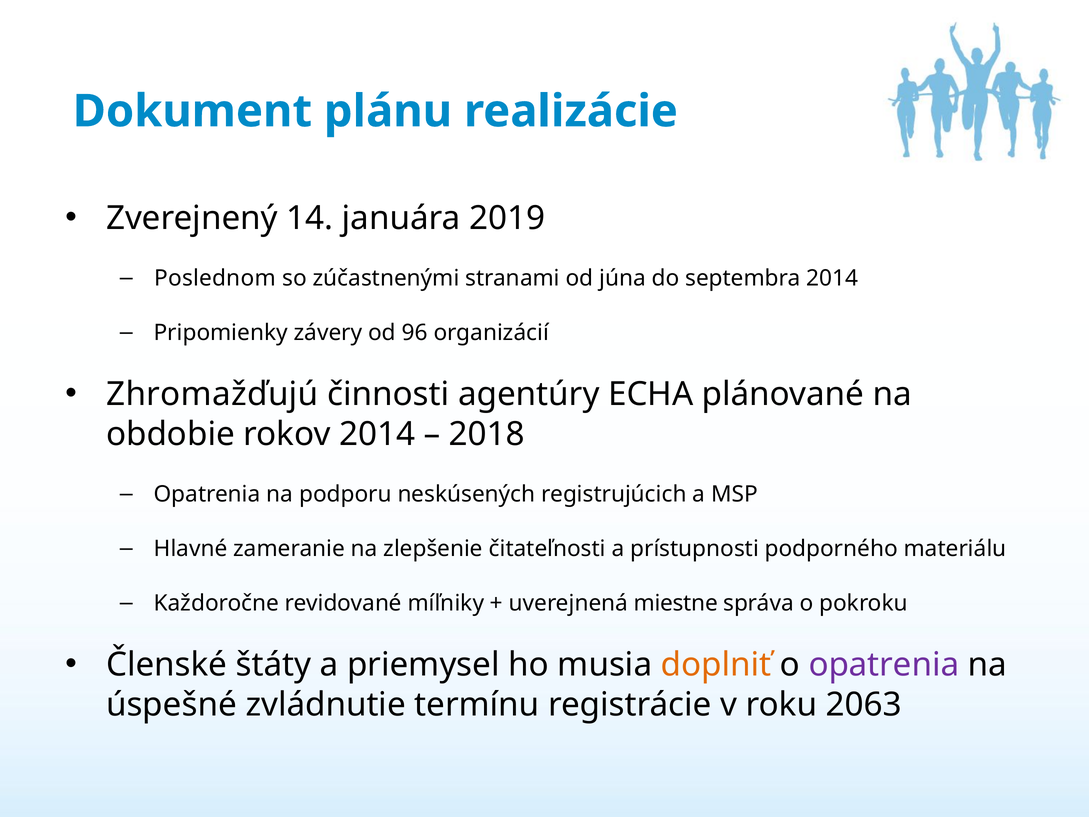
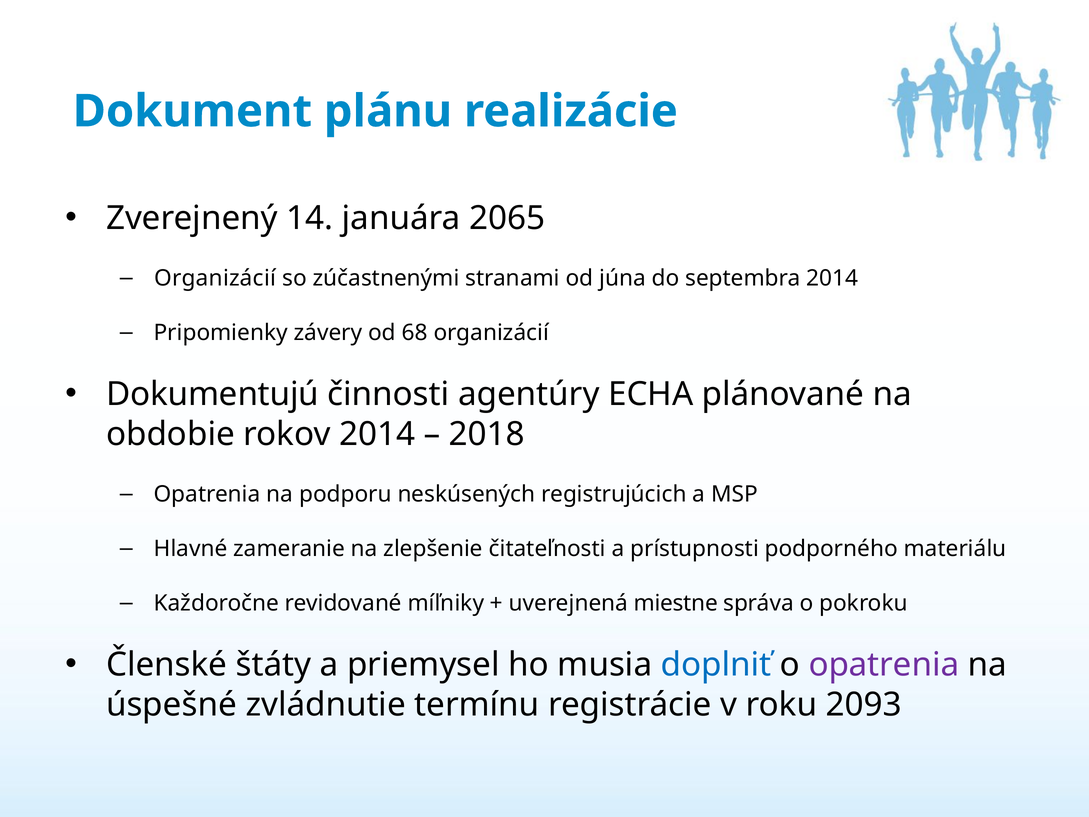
2019: 2019 -> 2065 (507, 218)
Poslednom: Poslednom -> Organizácií (215, 278)
96: 96 -> 68 (415, 333)
Zhromažďujú: Zhromažďujú -> Dokumentujú (213, 394)
doplniť colour: orange -> blue (716, 665)
2063: 2063 -> 2093 (864, 705)
